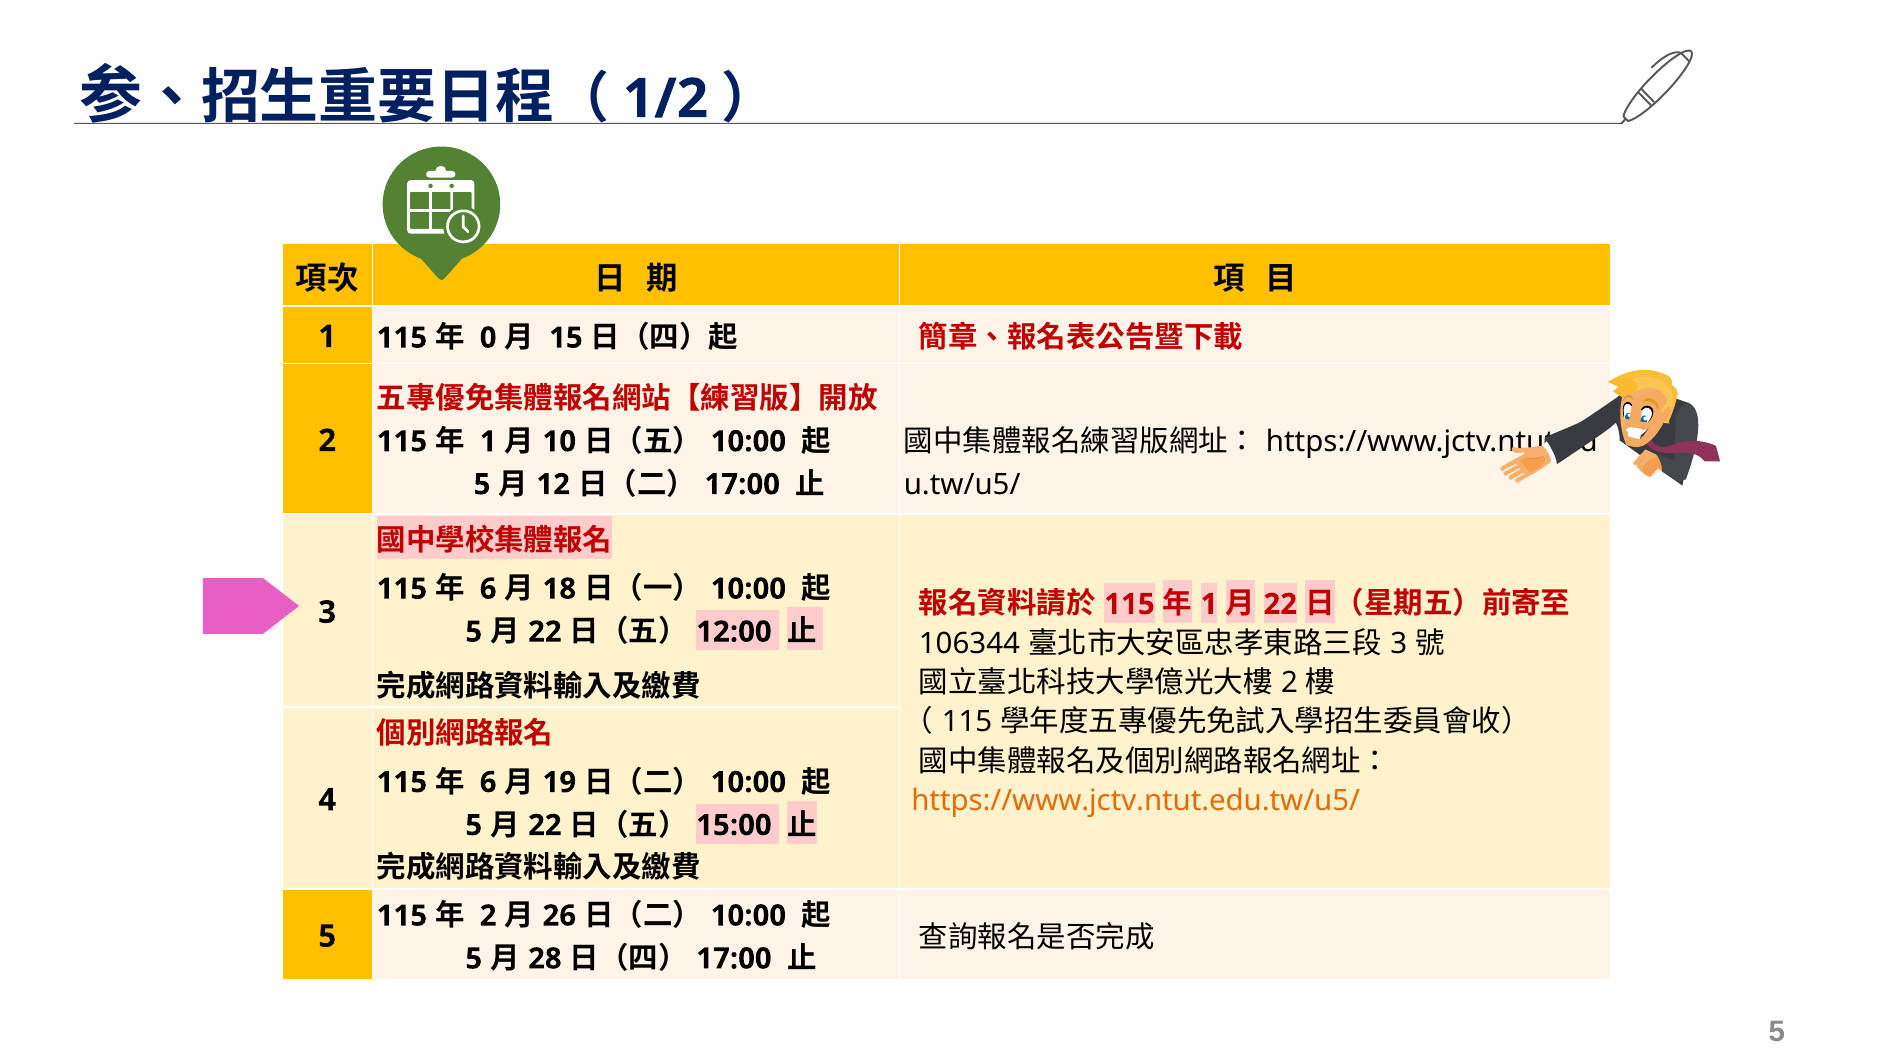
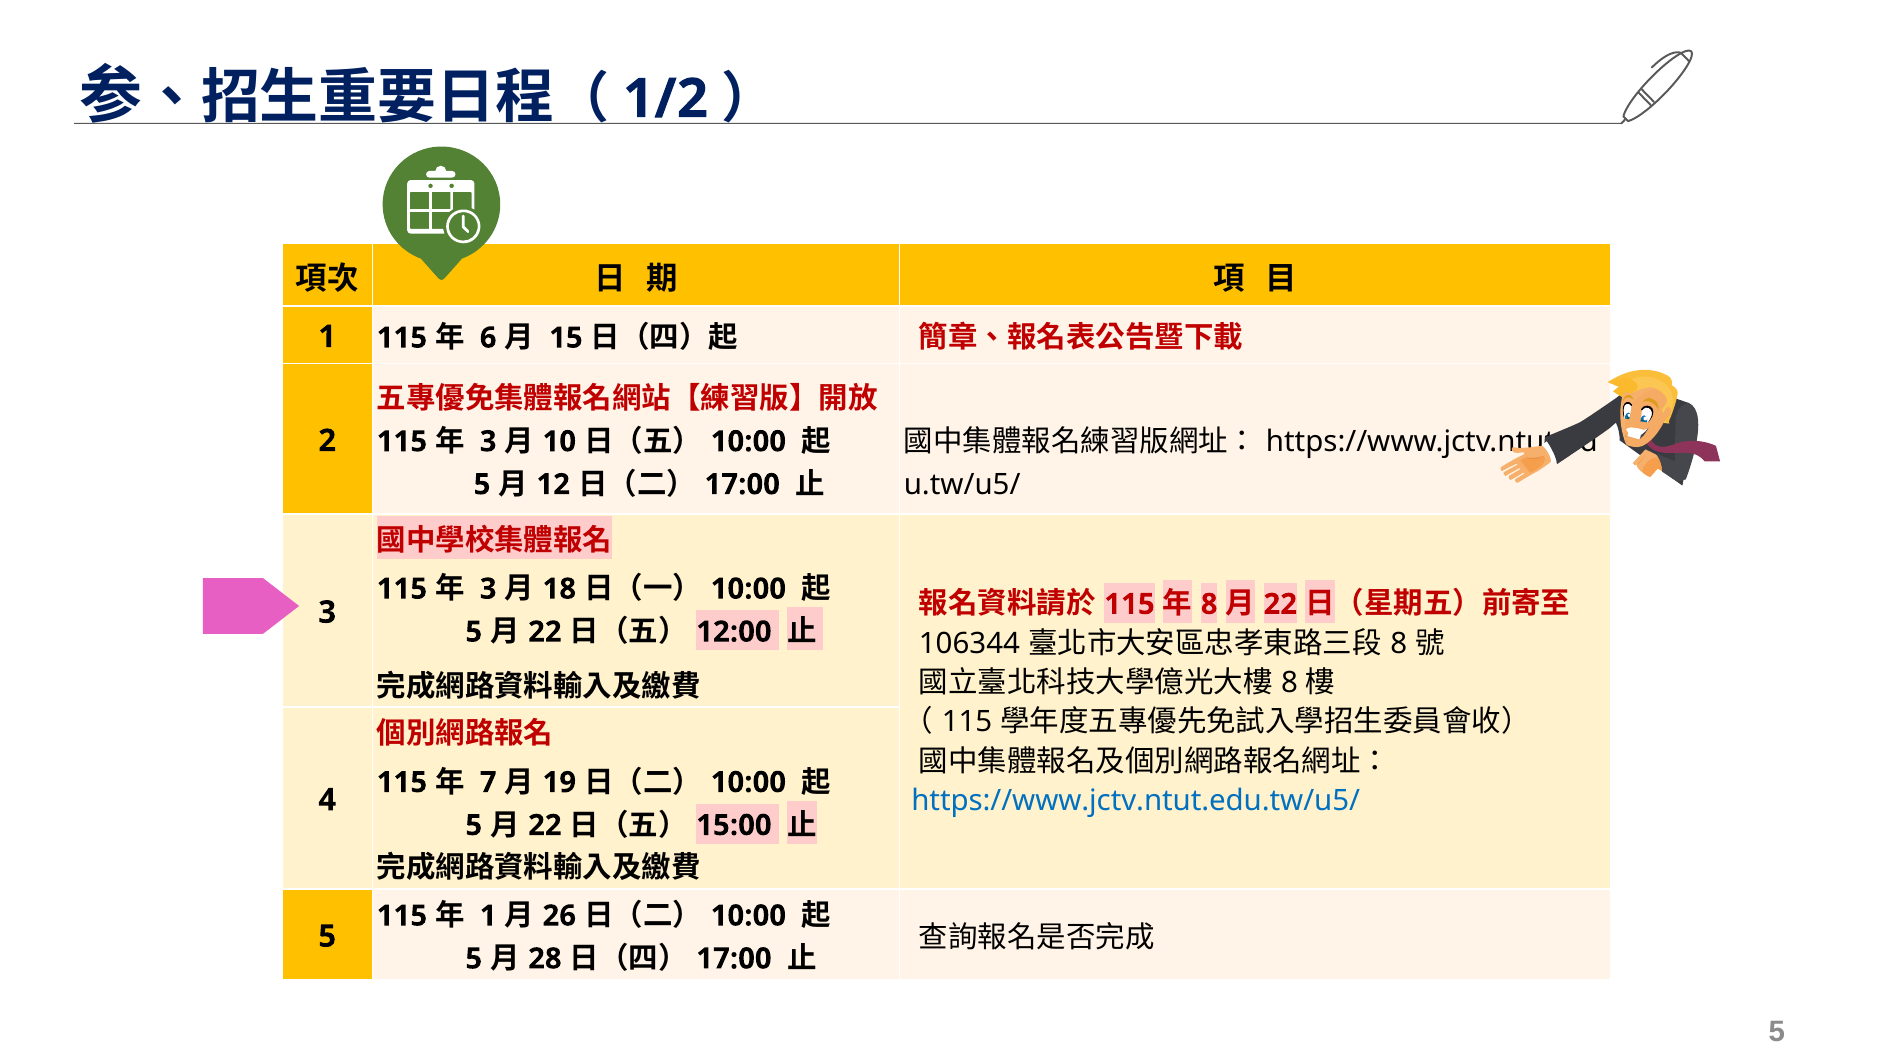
0: 0 -> 6 (488, 338)
1: 1 -> 3 (488, 442)
6: 6 -> 3 (488, 589)
1: 1 -> 8 (1209, 604)
3: 3 -> 8 (1399, 644)
2: 2 -> 8 (1290, 683)
6: 6 -> 7 (488, 782)
https://www.jctv.ntut.edu.tw/u5/ colour: orange -> blue (1136, 801)
2: 2 -> 1 (488, 916)
